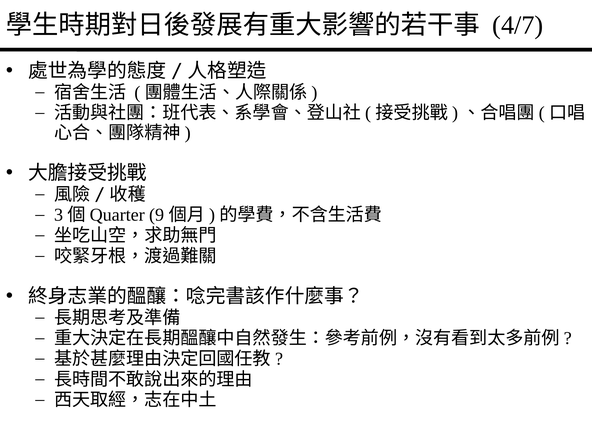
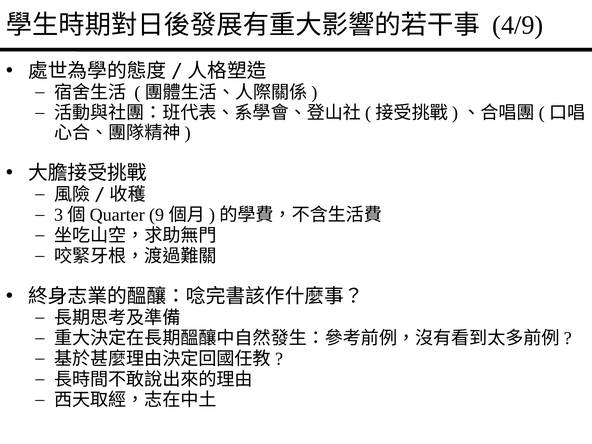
4/7: 4/7 -> 4/9 (518, 25)
